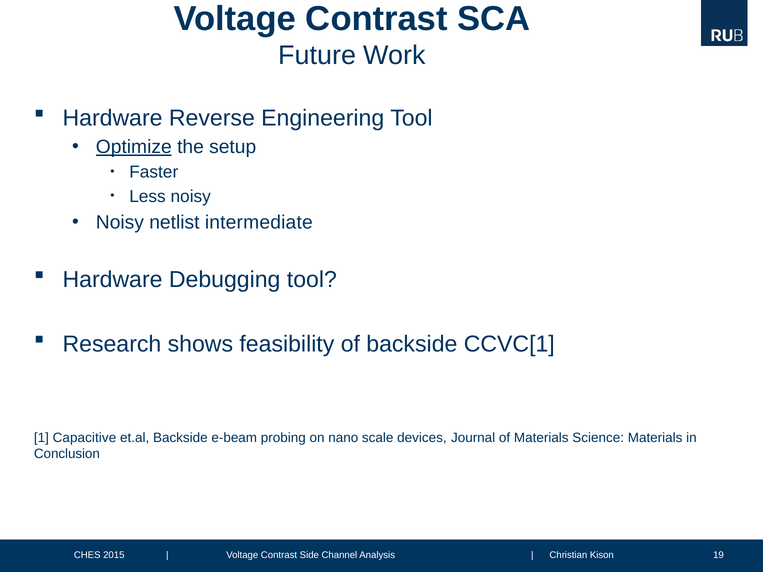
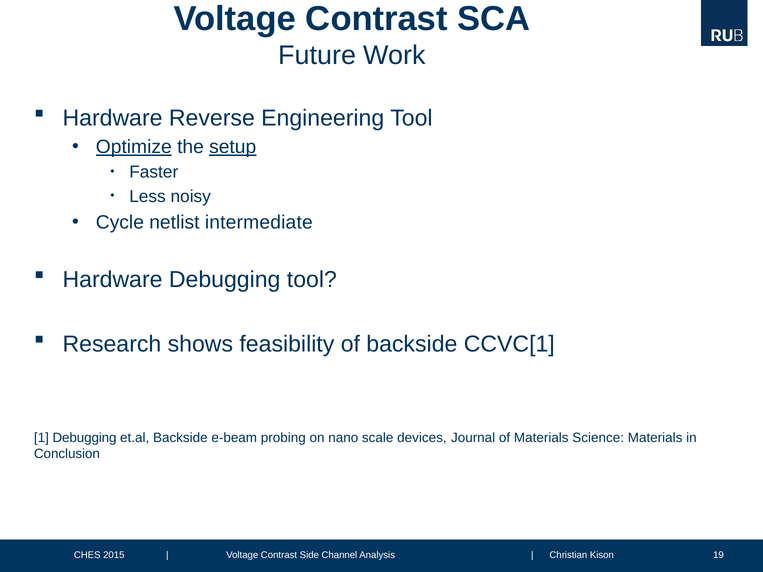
setup underline: none -> present (233, 147)
Noisy: Noisy -> Cycle (120, 222)
1 Capacitive: Capacitive -> Debugging (85, 438)
